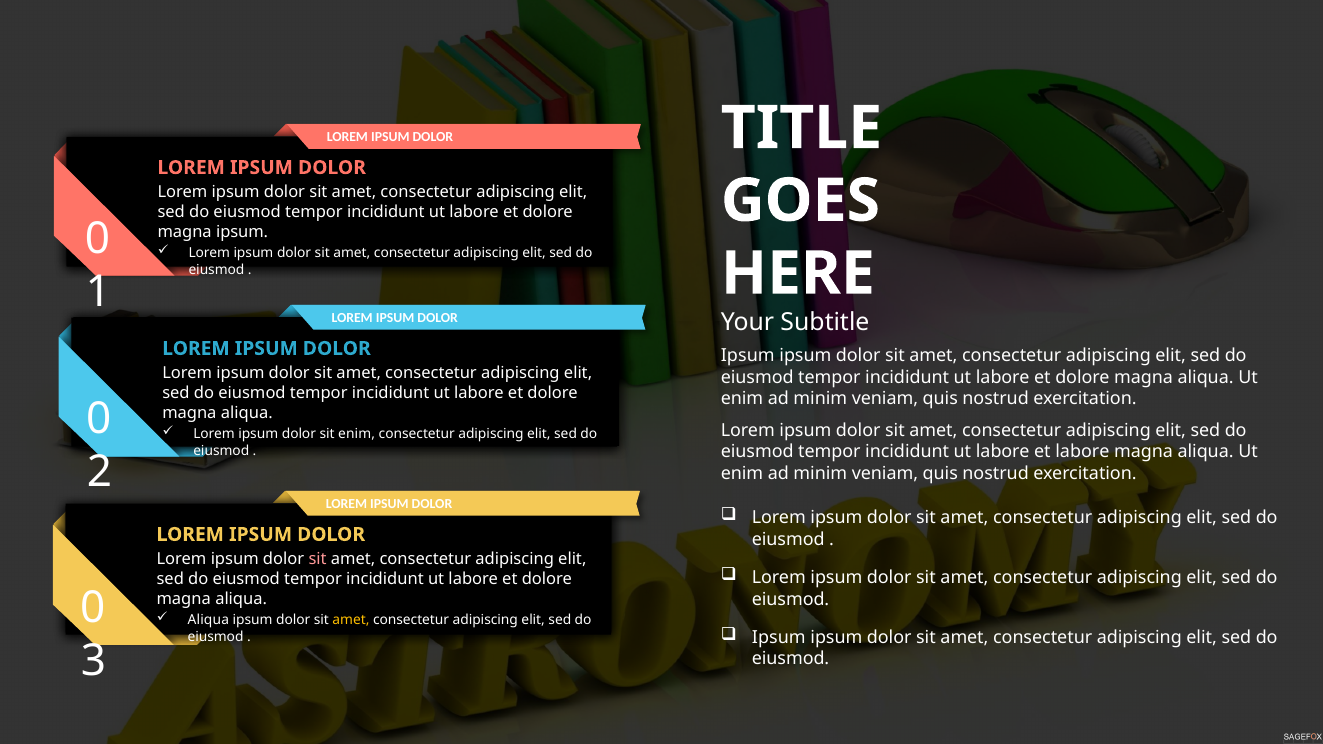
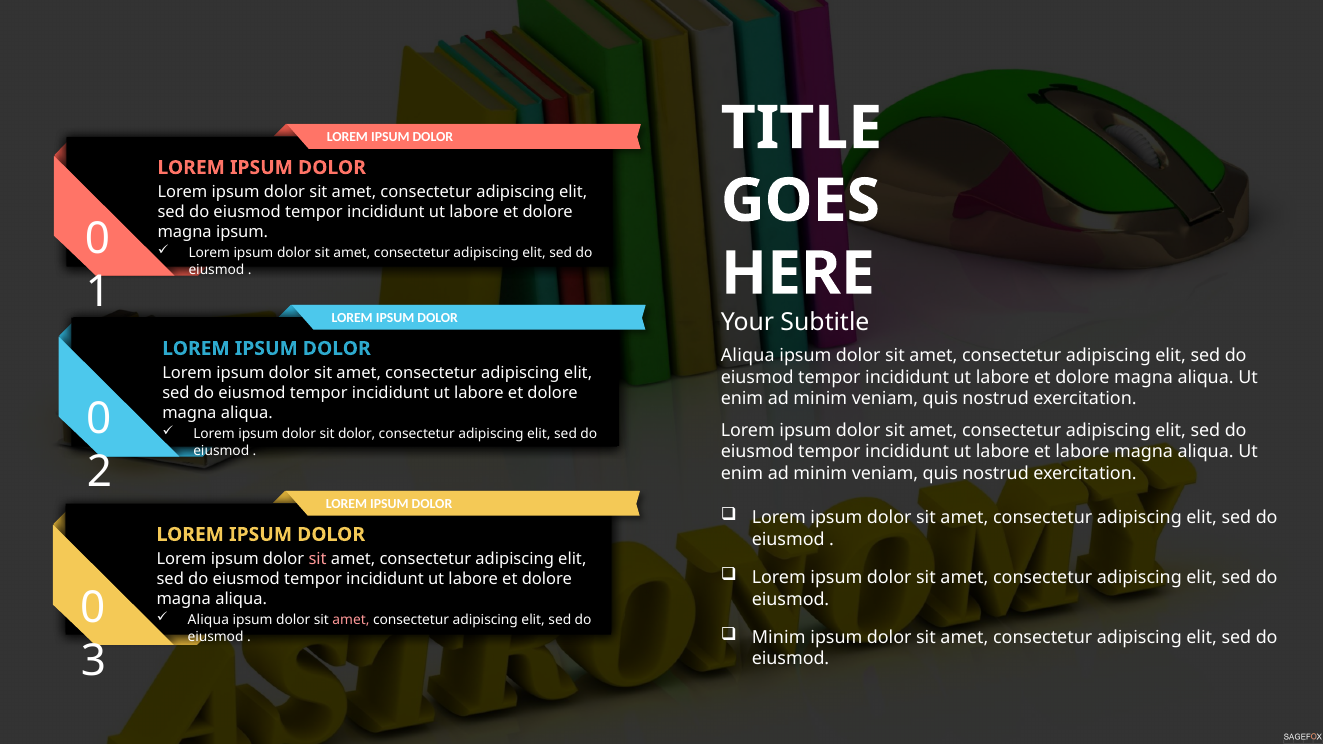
Ipsum: Ipsum -> Aliqua (748, 356)
sit enim: enim -> dolor (357, 434)
amet colour: yellow -> pink (351, 620)
Ipsum: Ipsum -> Minim (779, 637)
